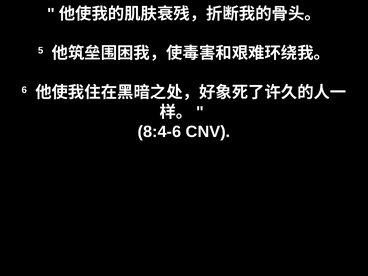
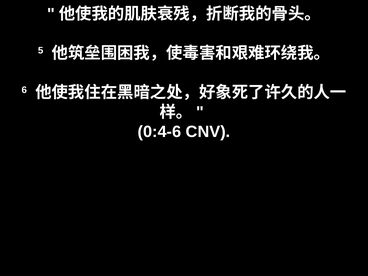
8:4-6: 8:4-6 -> 0:4-6 (159, 132)
